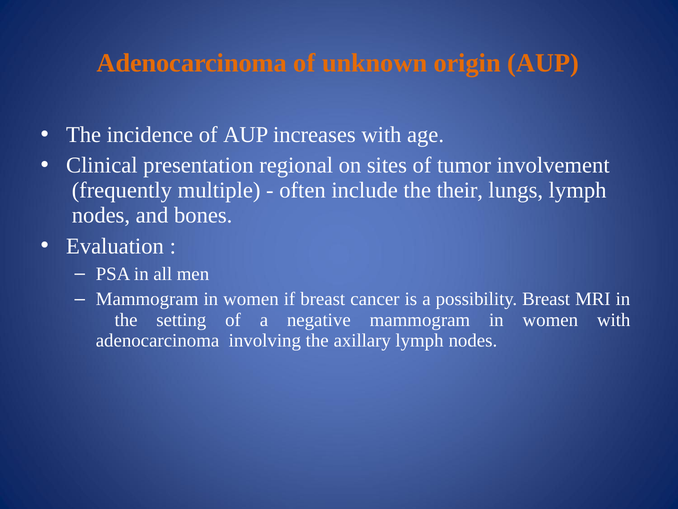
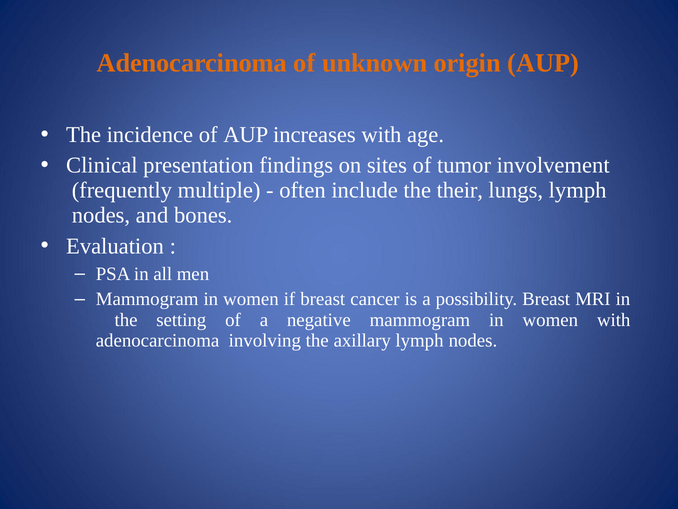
regional: regional -> findings (296, 165)
